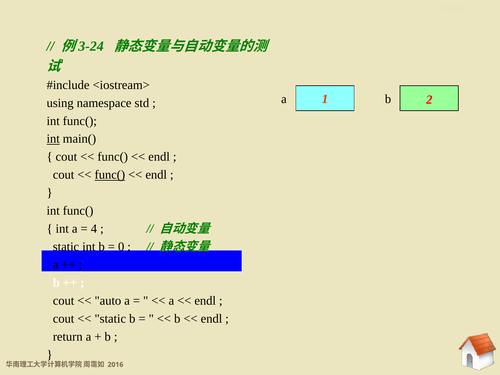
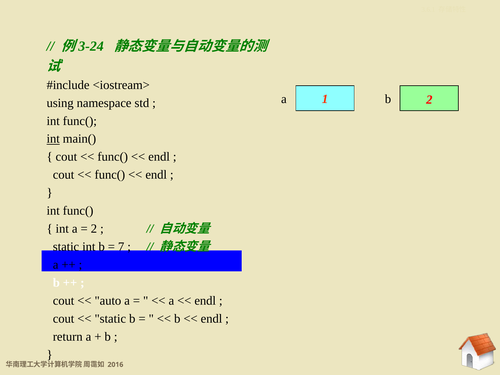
func( underline: present -> none (110, 175)
4: 4 -> 2 (94, 229)
0: 0 -> 7 (121, 247)
